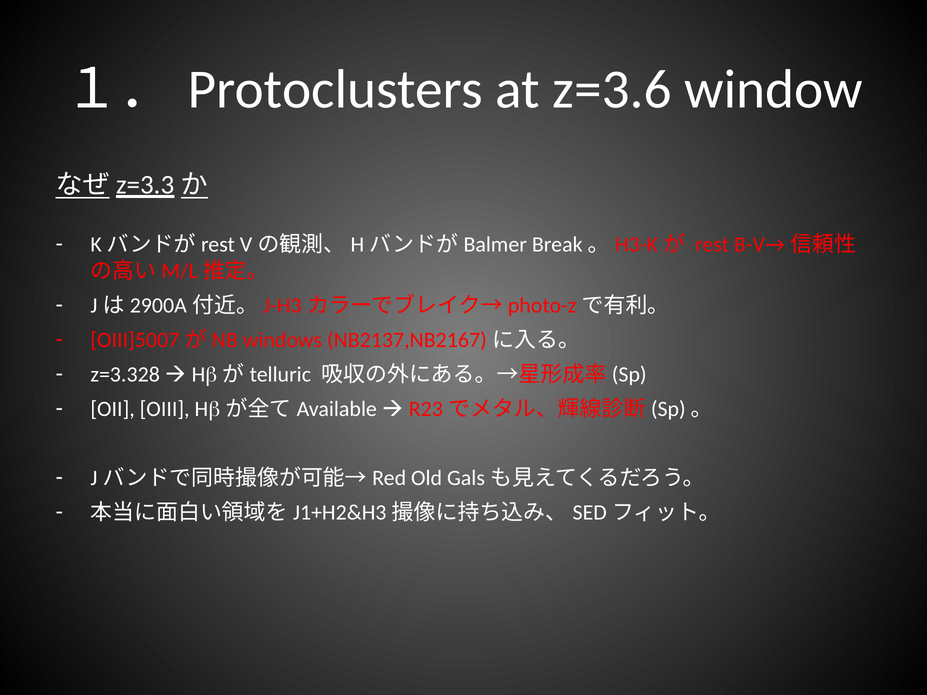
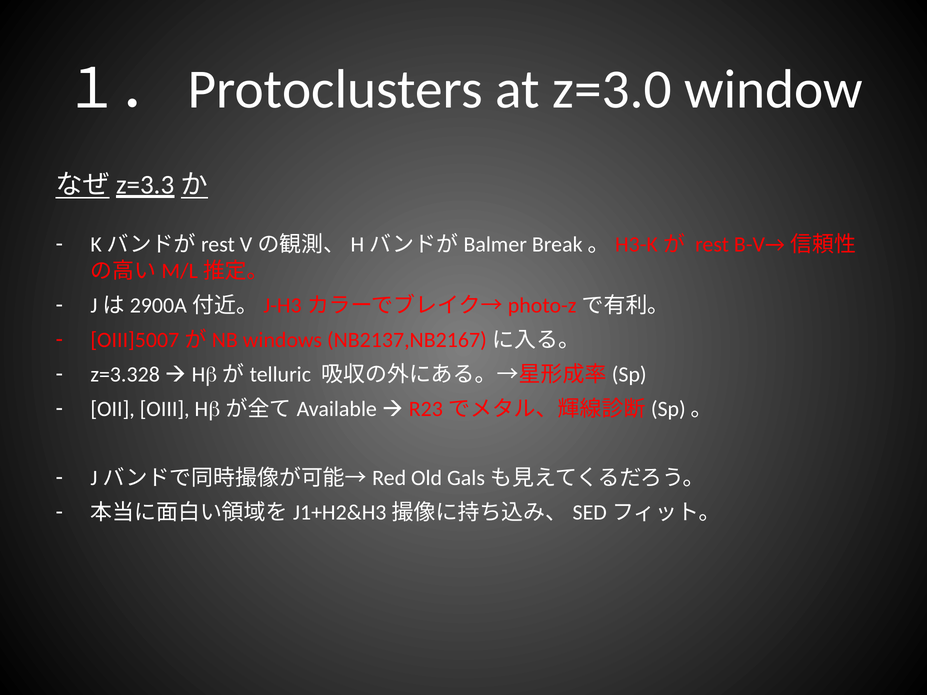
z=3.6: z=3.6 -> z=3.0 (612, 90)
